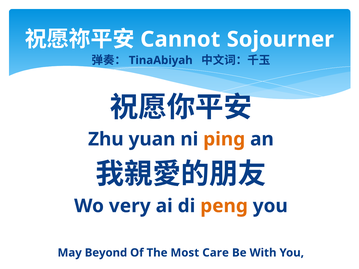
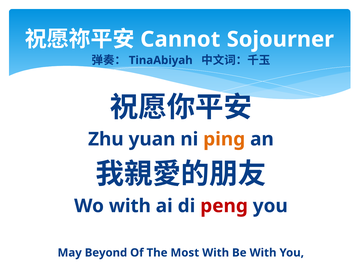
Wo very: very -> with (130, 206)
peng colour: orange -> red (224, 206)
Most Care: Care -> With (216, 253)
